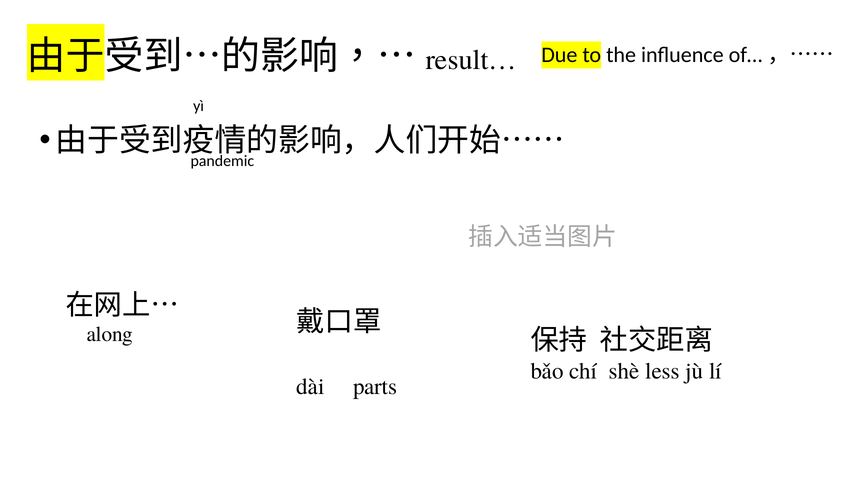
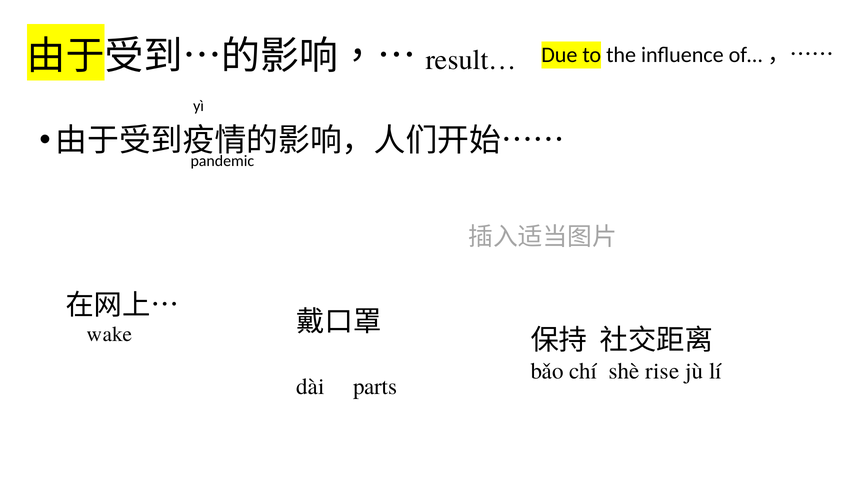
along: along -> wake (110, 334)
less: less -> rise (662, 371)
